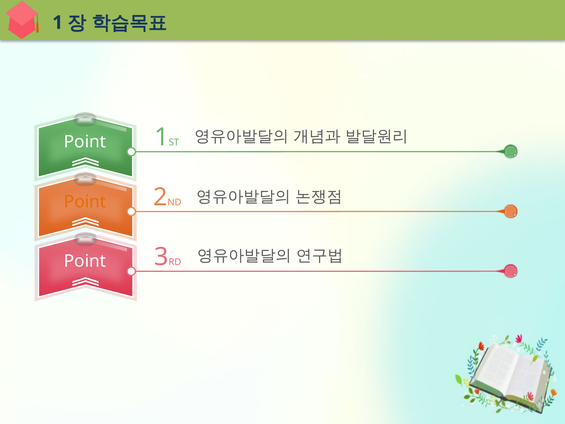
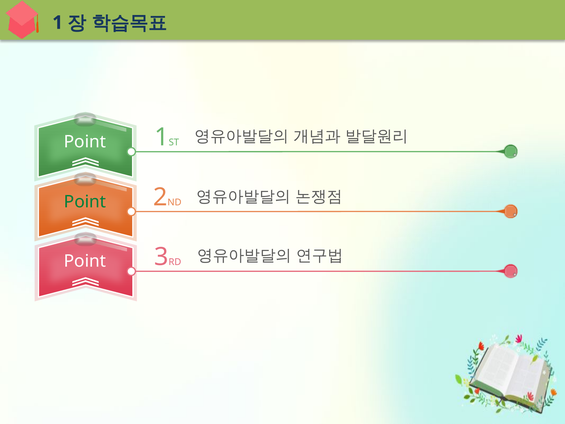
Point colour: orange -> green (85, 202)
